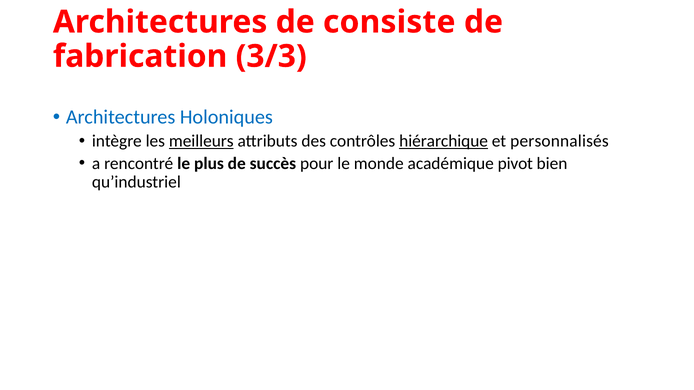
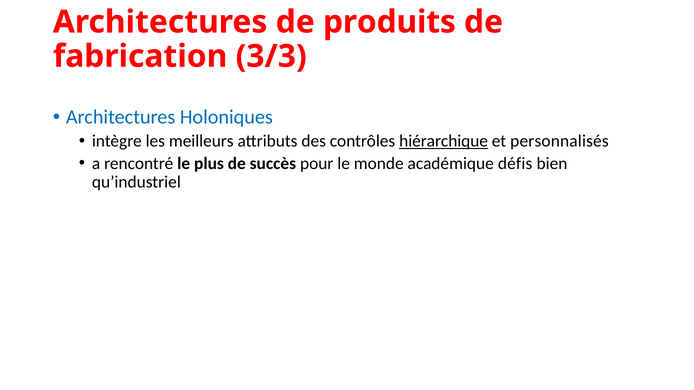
consiste: consiste -> produits (389, 22)
meilleurs underline: present -> none (201, 141)
pivot: pivot -> défis (515, 164)
